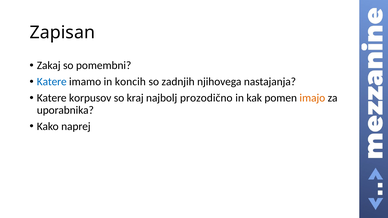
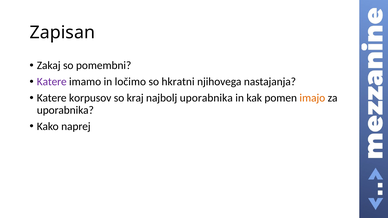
Katere colour: blue -> purple (52, 82)
koncih: koncih -> ločimo (130, 82)
zadnjih: zadnjih -> hkratni (178, 82)
najbolj prozodično: prozodično -> uporabnika (206, 98)
